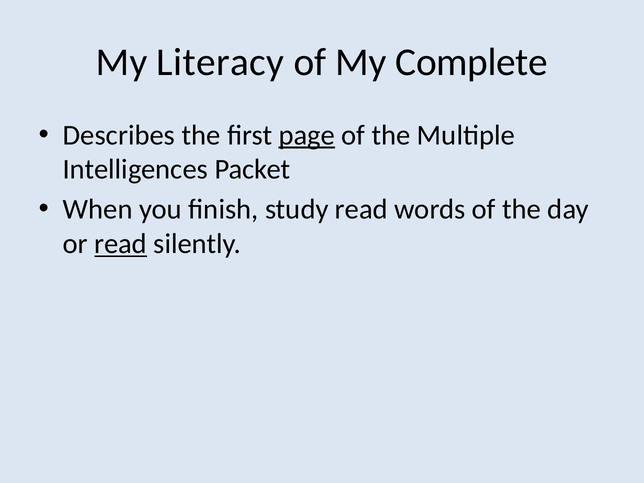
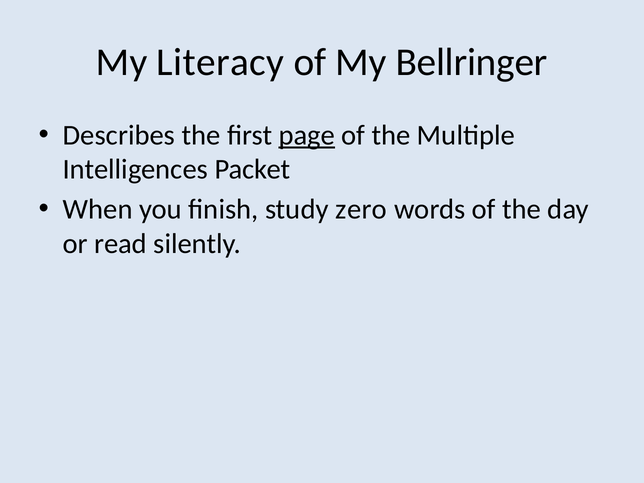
Complete: Complete -> Bellringer (472, 62)
study read: read -> zero (361, 210)
read underline: present -> none (121, 244)
